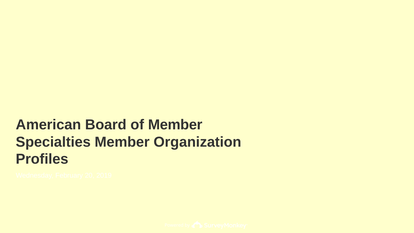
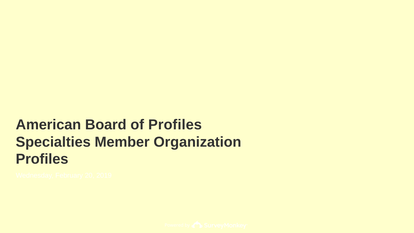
of Member: Member -> Profiles (175, 125)
